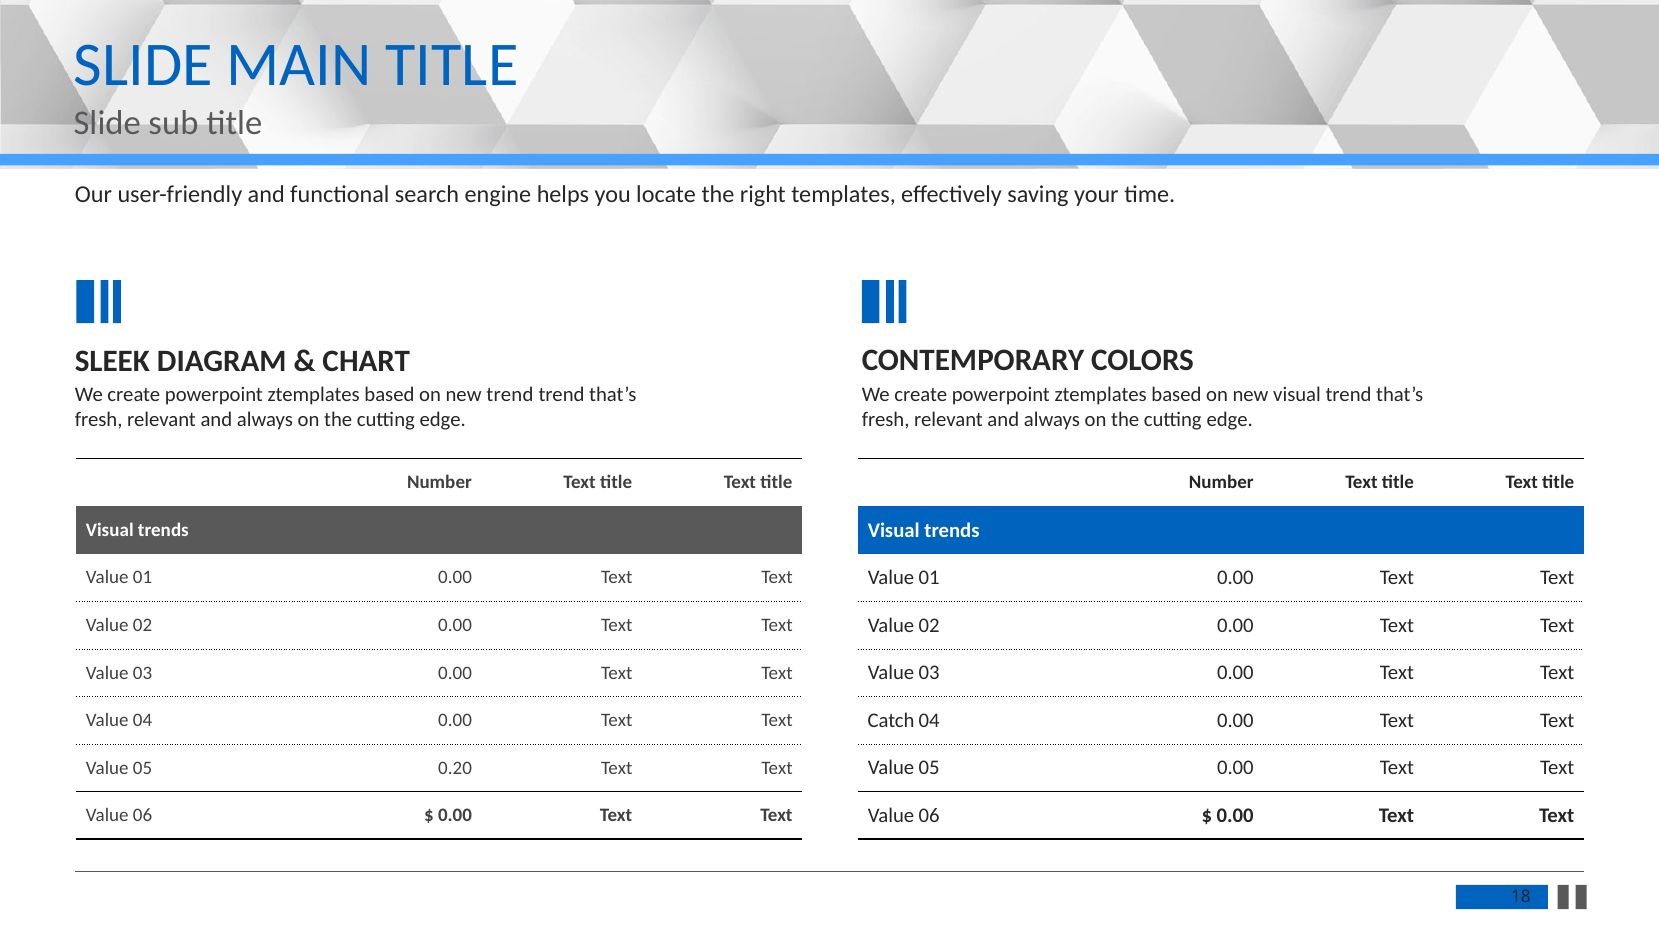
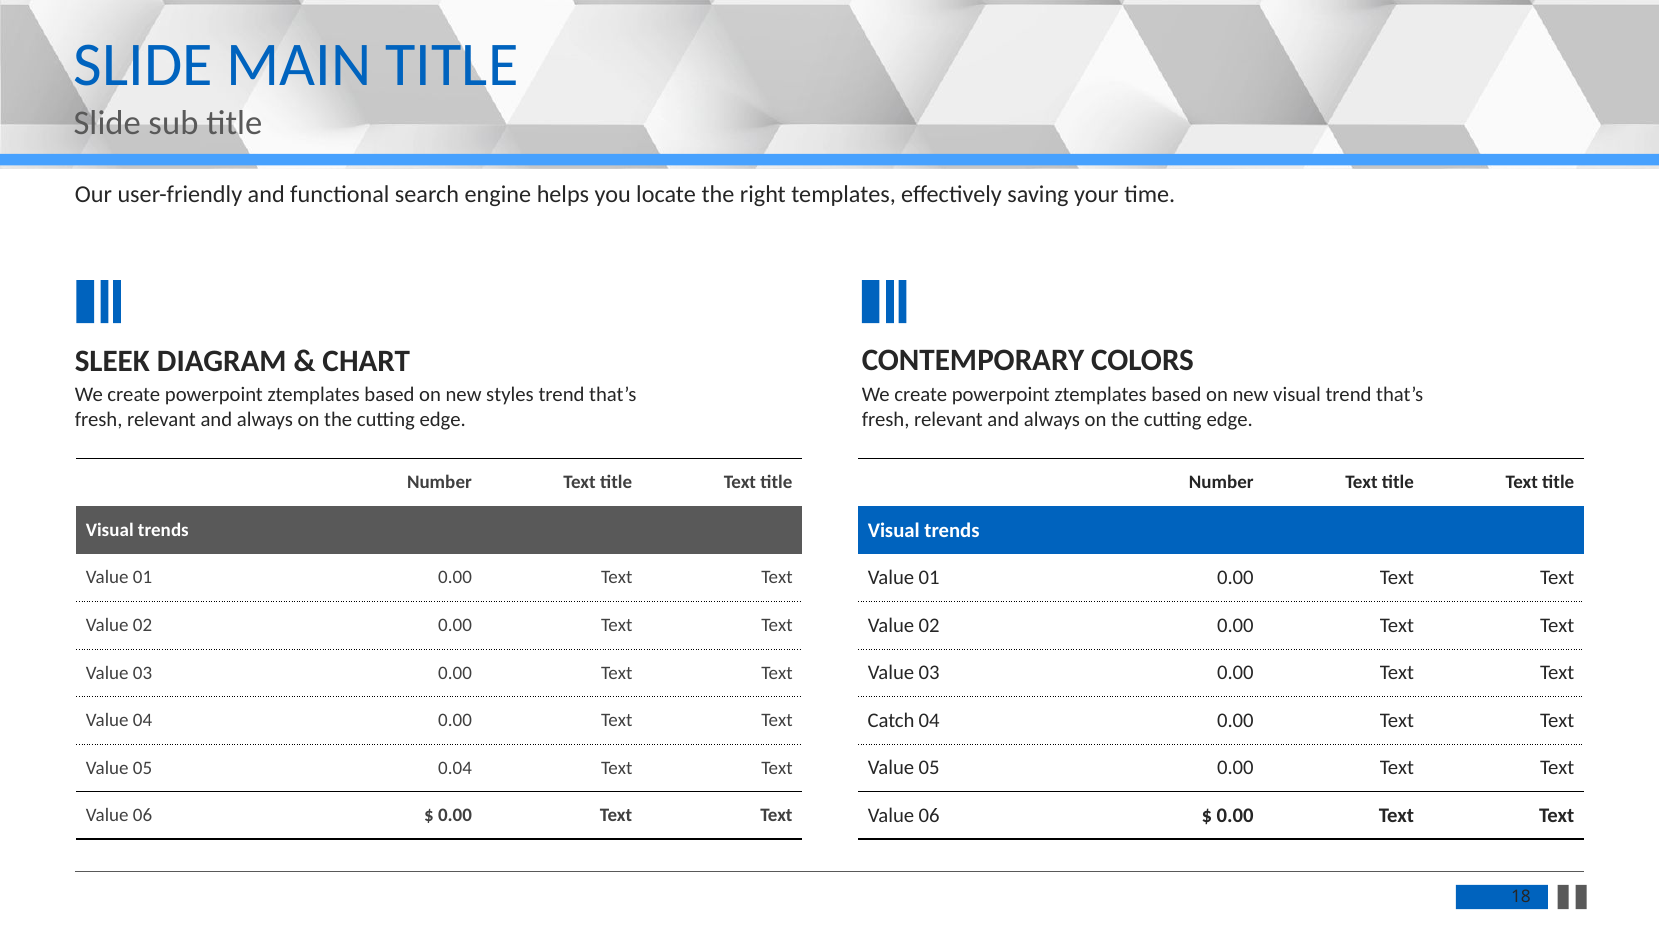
new trend: trend -> styles (510, 395)
0.20: 0.20 -> 0.04 (455, 768)
